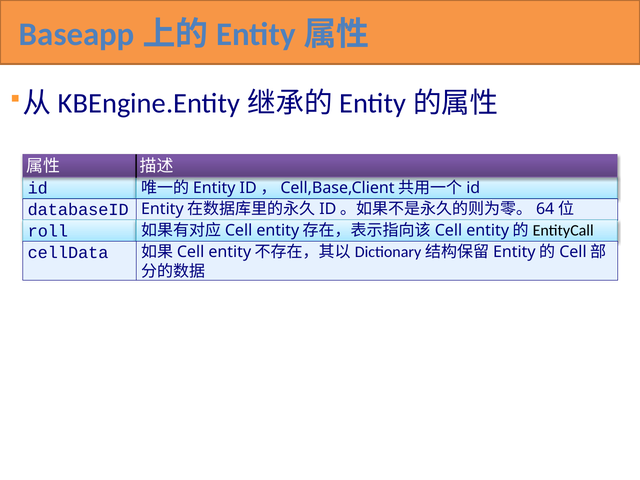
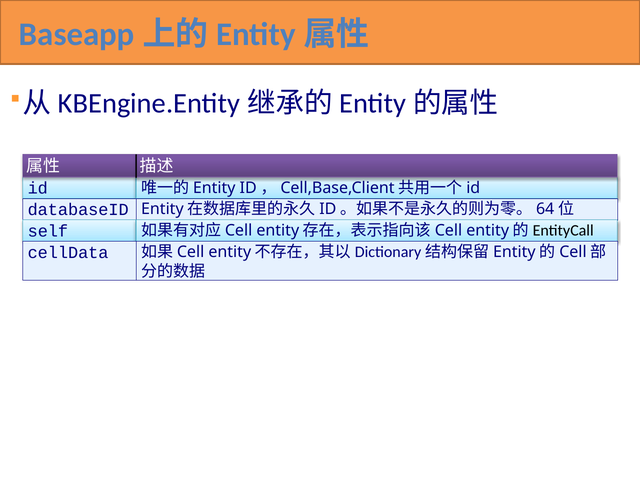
roll: roll -> self (48, 231)
